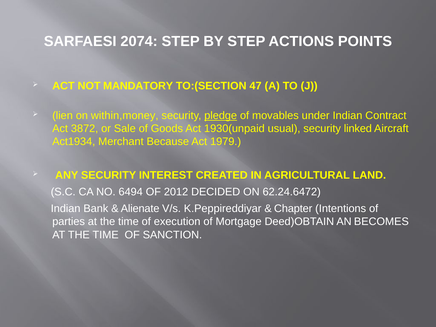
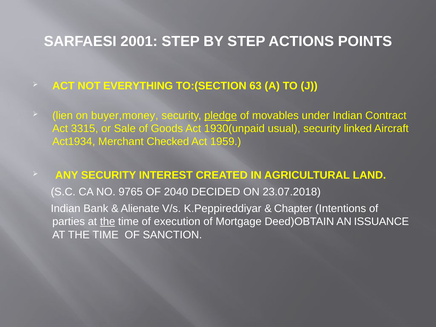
2074: 2074 -> 2001 (139, 41)
MANDATORY: MANDATORY -> EVERYTHING (138, 86)
47: 47 -> 63 (256, 86)
within,money: within,money -> buyer,money (125, 116)
3872: 3872 -> 3315 (85, 129)
Because: Because -> Checked (168, 142)
1979: 1979 -> 1959 (226, 142)
6494: 6494 -> 9765 (131, 192)
2012: 2012 -> 2040 (176, 192)
62.24.6472: 62.24.6472 -> 23.07.2018 (292, 192)
the underline: none -> present (108, 222)
BECOMES: BECOMES -> ISSUANCE (381, 222)
